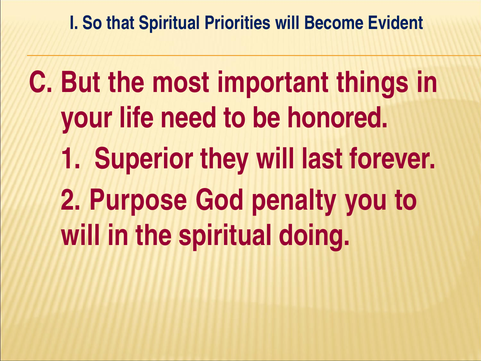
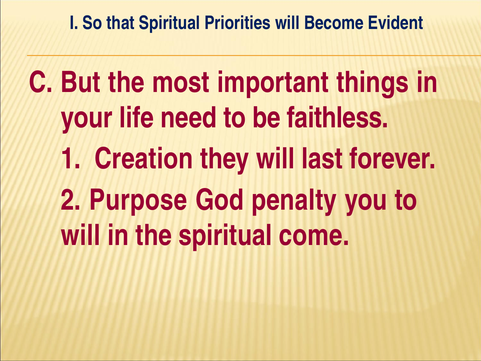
honored: honored -> faithless (338, 118)
Superior: Superior -> Creation (144, 159)
doing: doing -> come (314, 235)
